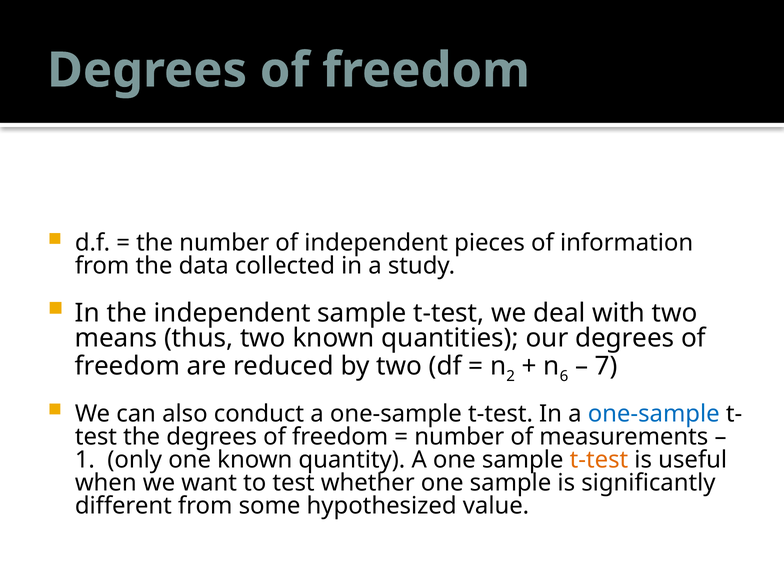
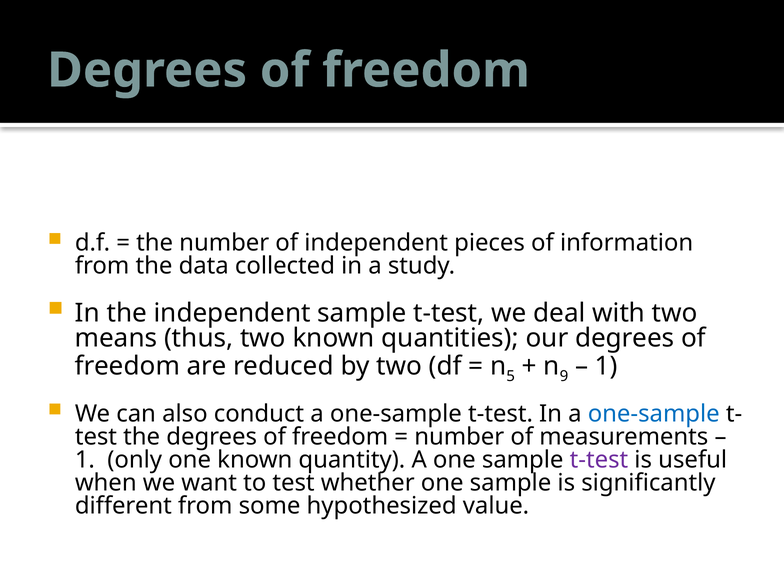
2: 2 -> 5 (511, 376)
6: 6 -> 9 (564, 376)
7: 7 -> 1 (606, 366)
t-test colour: orange -> purple (599, 460)
